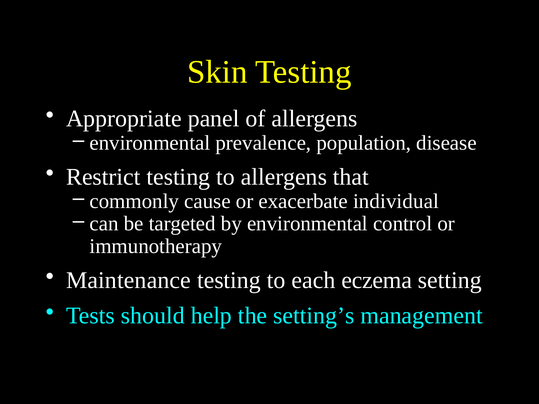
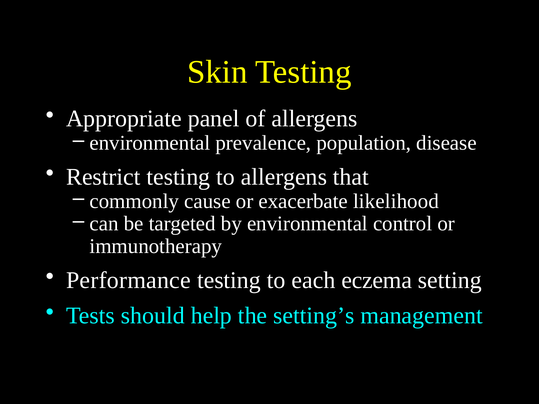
individual: individual -> likelihood (396, 201)
Maintenance: Maintenance -> Performance (128, 280)
